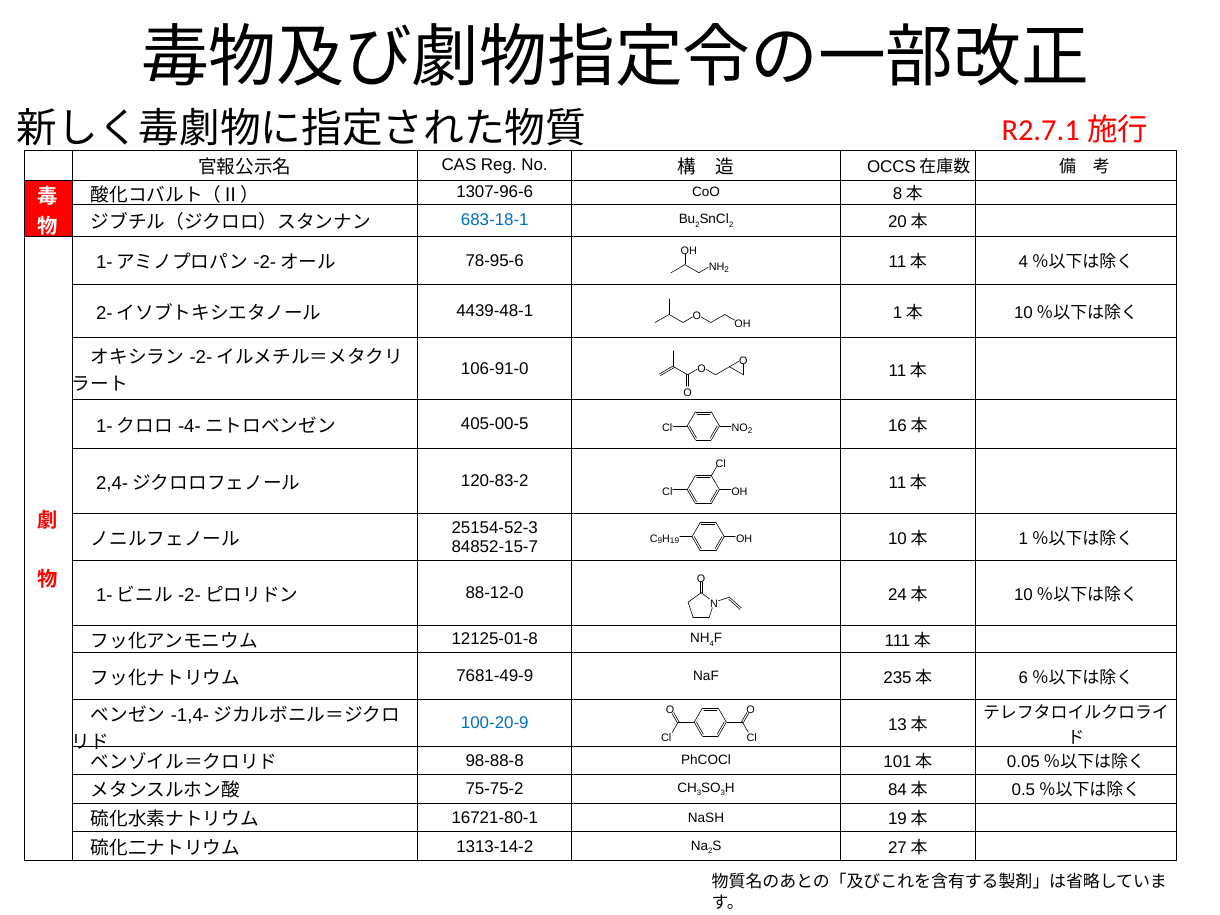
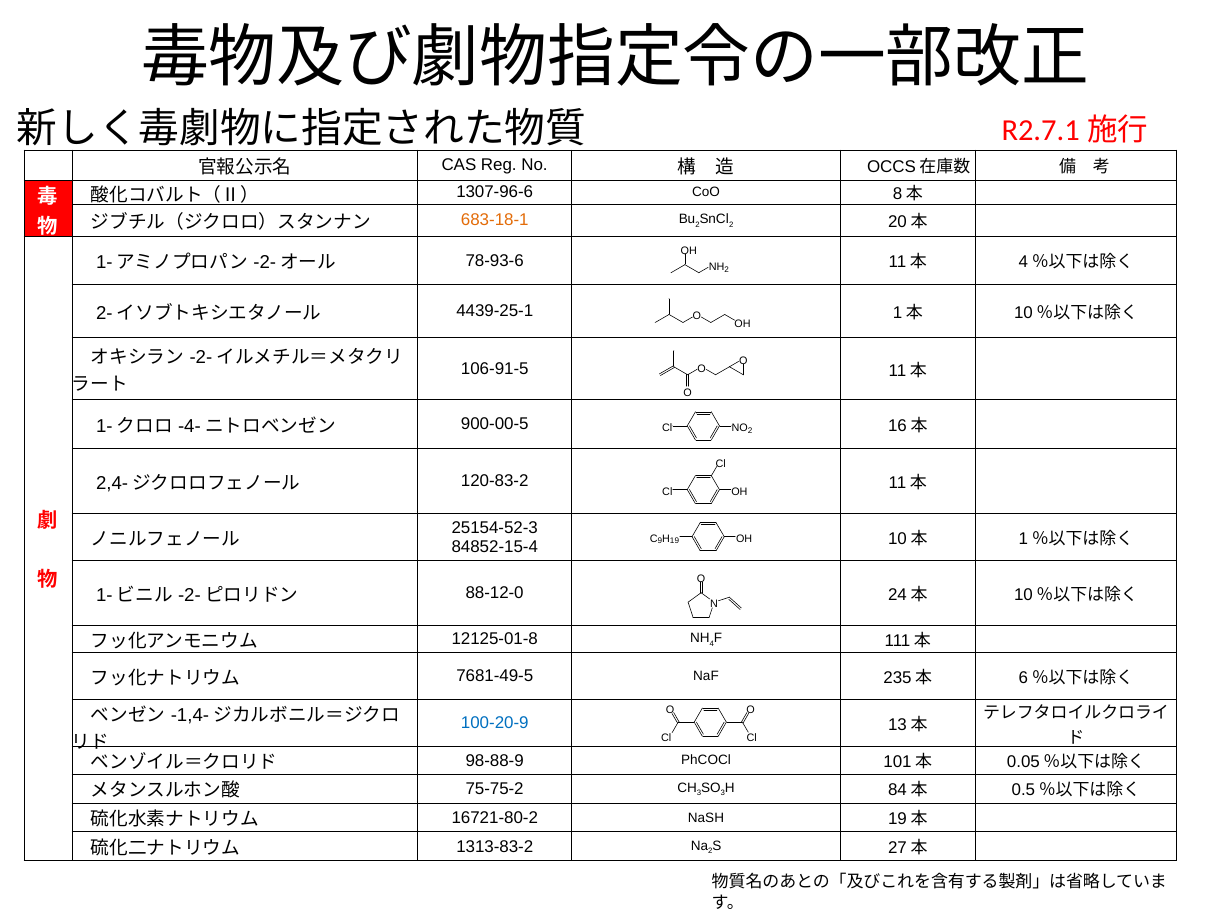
683-18-1 colour: blue -> orange (495, 220)
78-95-6: 78-95-6 -> 78-93-6 (495, 261)
4439-48-1: 4439-48-1 -> 4439-25-1 (495, 311)
106-91-0: 106-91-0 -> 106-91-5 (495, 369)
405-00-5: 405-00-5 -> 900-00-5 (495, 424)
84852-15-7: 84852-15-7 -> 84852-15-4 (495, 547)
7681-49-9: 7681-49-9 -> 7681-49-5 (495, 676)
98-88-8: 98-88-8 -> 98-88-9 (495, 760)
16721-80-1: 16721-80-1 -> 16721-80-2 (495, 818)
1313-14-2: 1313-14-2 -> 1313-83-2 (495, 847)
